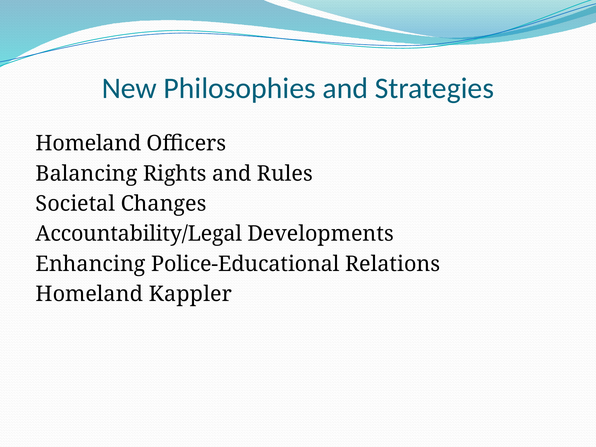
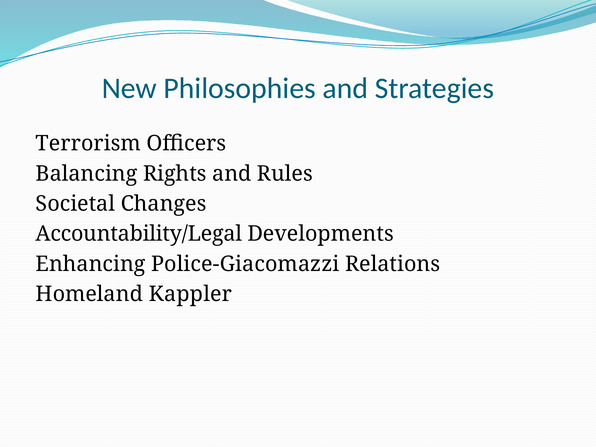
Homeland: Homeland -> Terrorism (88, 143)
Police-Educational: Police-Educational -> Police-Giacomazzi (245, 264)
